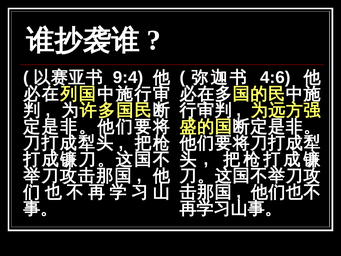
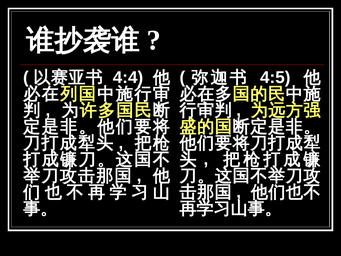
4:6: 4:6 -> 4:5 (275, 77)
9:4: 9:4 -> 4:4 (128, 77)
